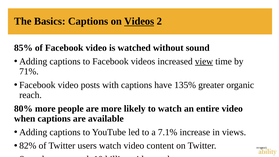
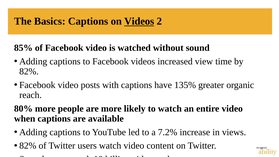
view underline: present -> none (204, 61)
71%: 71% -> 82% (29, 71)
7.1%: 7.1% -> 7.2% (168, 132)
